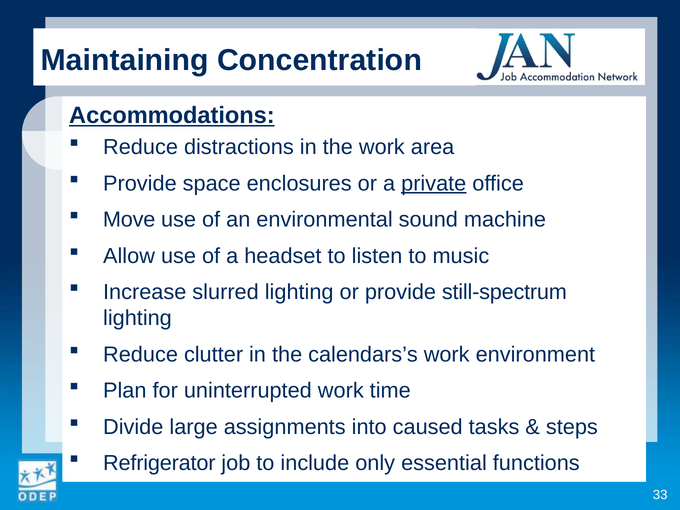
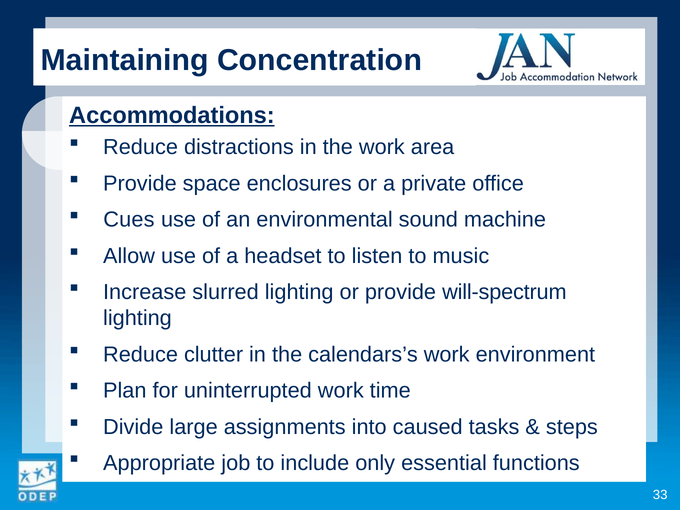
private underline: present -> none (434, 183)
Move: Move -> Cues (129, 220)
still-spectrum: still-spectrum -> will-spectrum (504, 292)
Refrigerator: Refrigerator -> Appropriate (159, 463)
